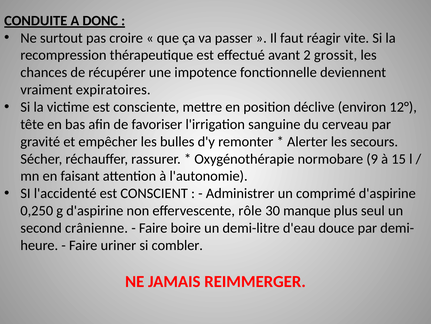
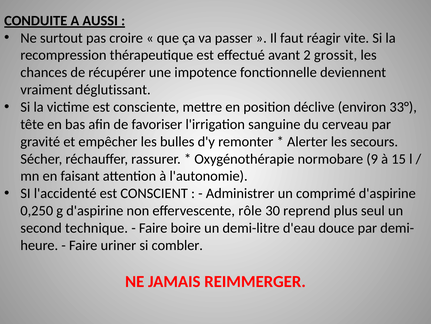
DONC: DONC -> AUSSI (100, 21)
expiratoires: expiratoires -> déglutissant (113, 90)
12°: 12° -> 33° (403, 107)
manque: manque -> reprend (307, 210)
crânienne: crânienne -> technique (97, 228)
